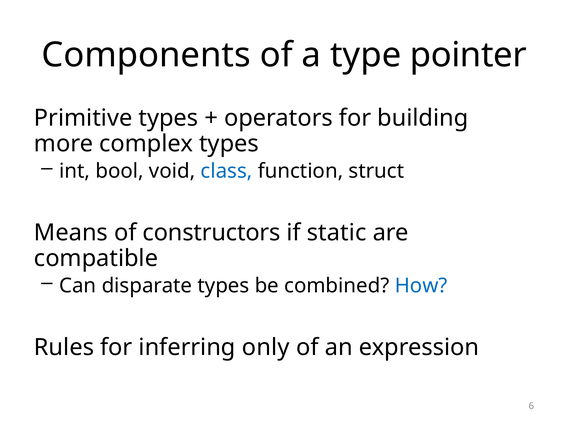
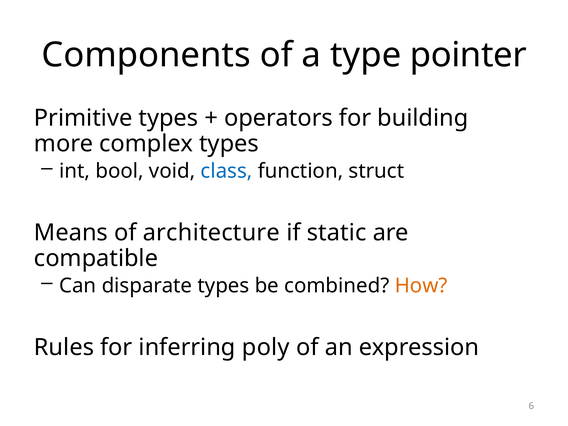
constructors: constructors -> architecture (211, 233)
How colour: blue -> orange (421, 286)
only: only -> poly (266, 347)
